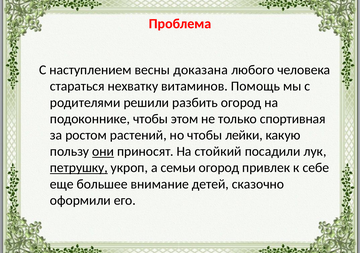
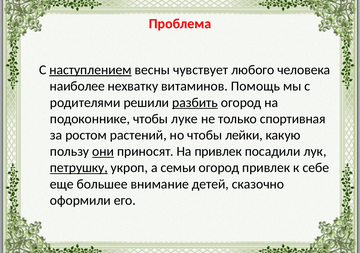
наступлением underline: none -> present (90, 70)
доказана: доказана -> чувствует (201, 70)
стараться: стараться -> наиболее (77, 86)
разбить underline: none -> present (195, 103)
этом: этом -> луке (184, 119)
На стойкий: стойкий -> привлек (218, 152)
